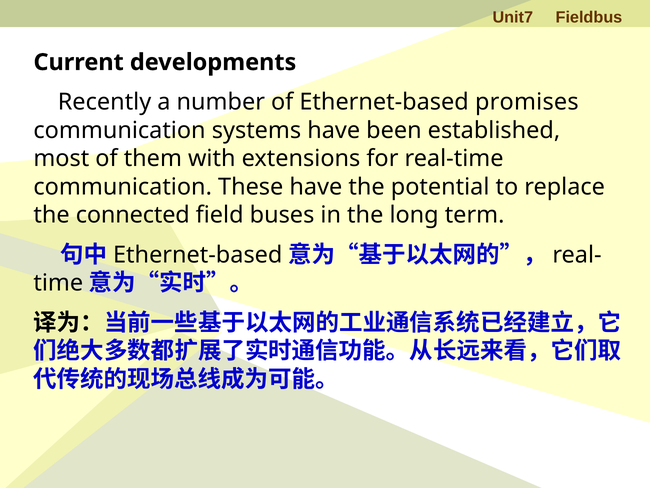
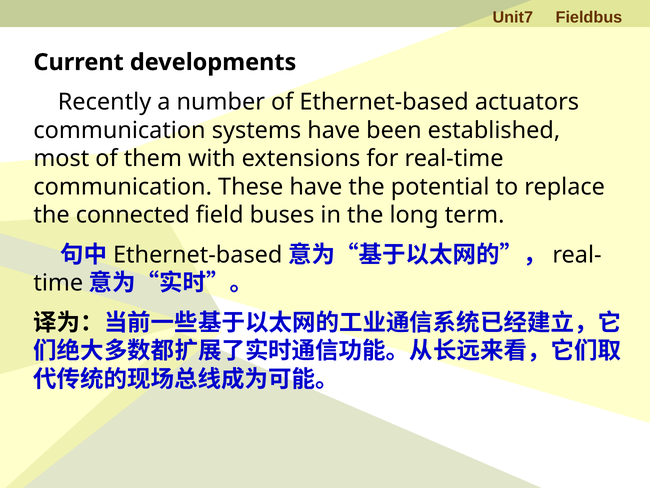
promises: promises -> actuators (527, 102)
